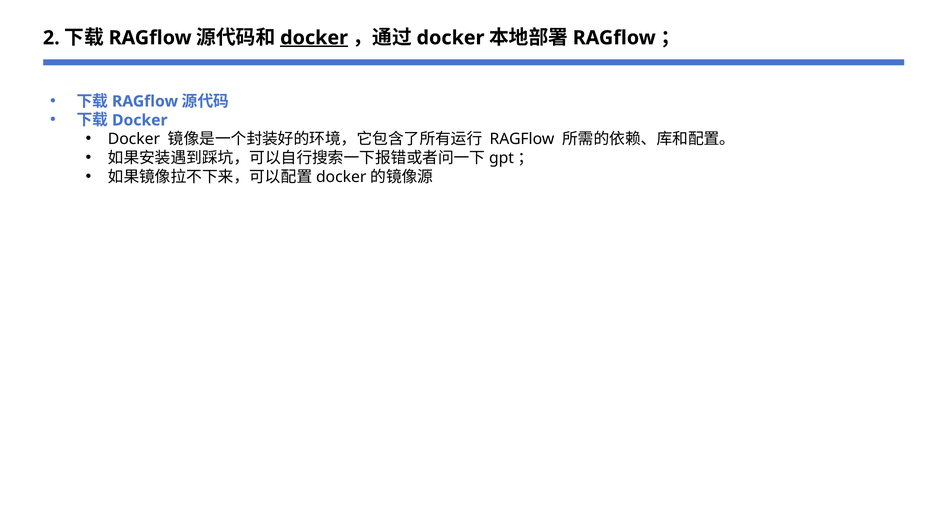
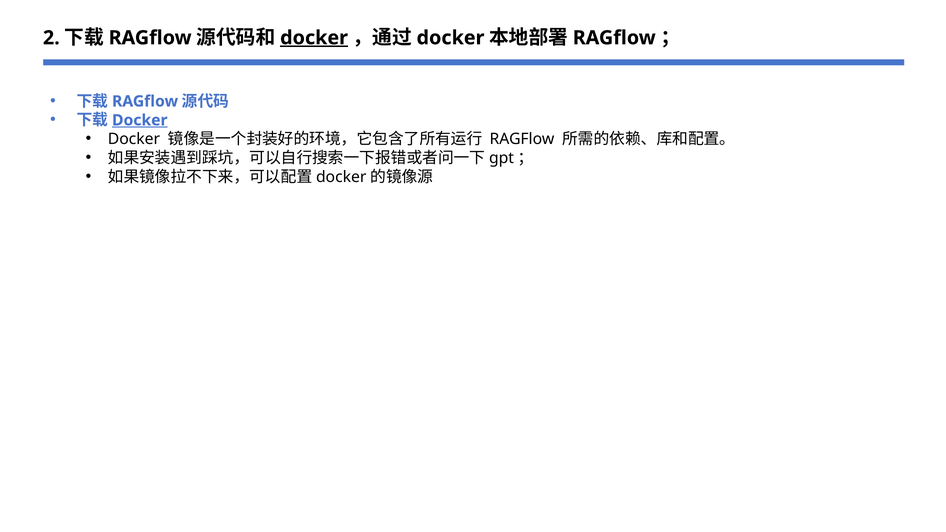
Docker underline: none -> present (140, 120)
